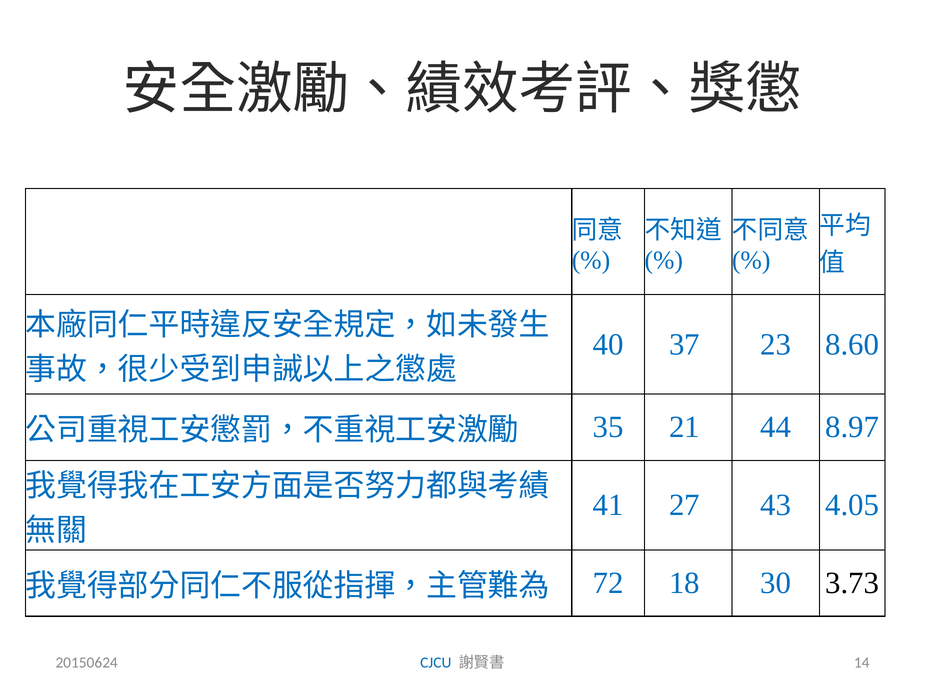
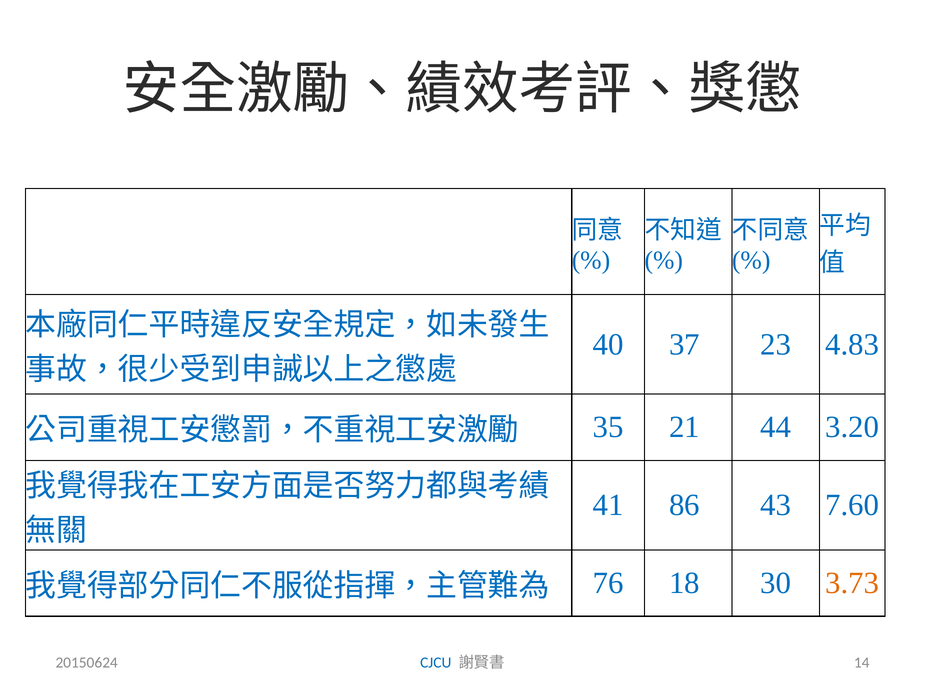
8.60: 8.60 -> 4.83 (852, 344)
8.97: 8.97 -> 3.20 (852, 427)
27: 27 -> 86 (684, 505)
4.05: 4.05 -> 7.60 (852, 505)
72: 72 -> 76 (608, 583)
3.73 colour: black -> orange (852, 583)
